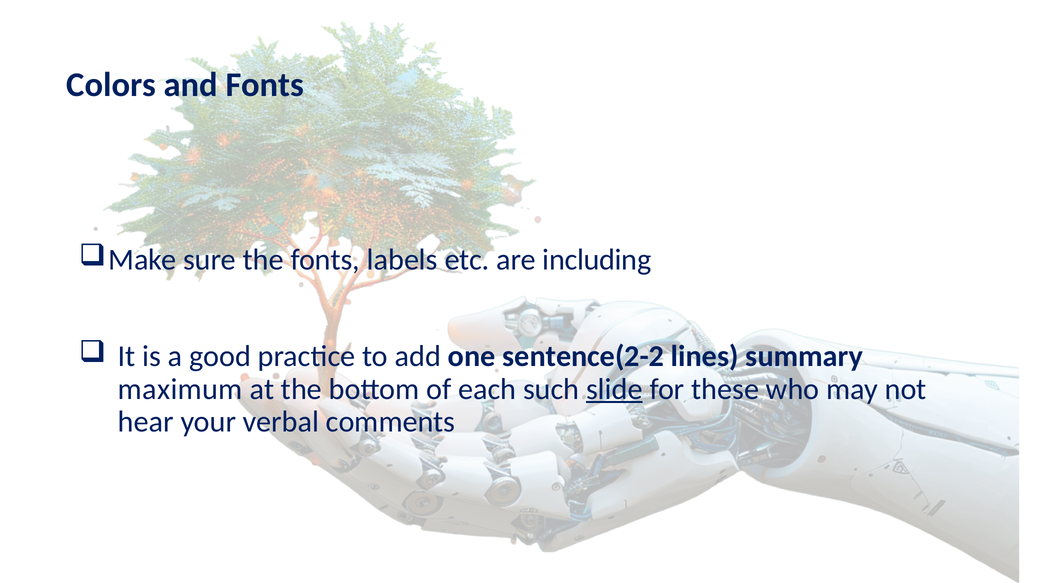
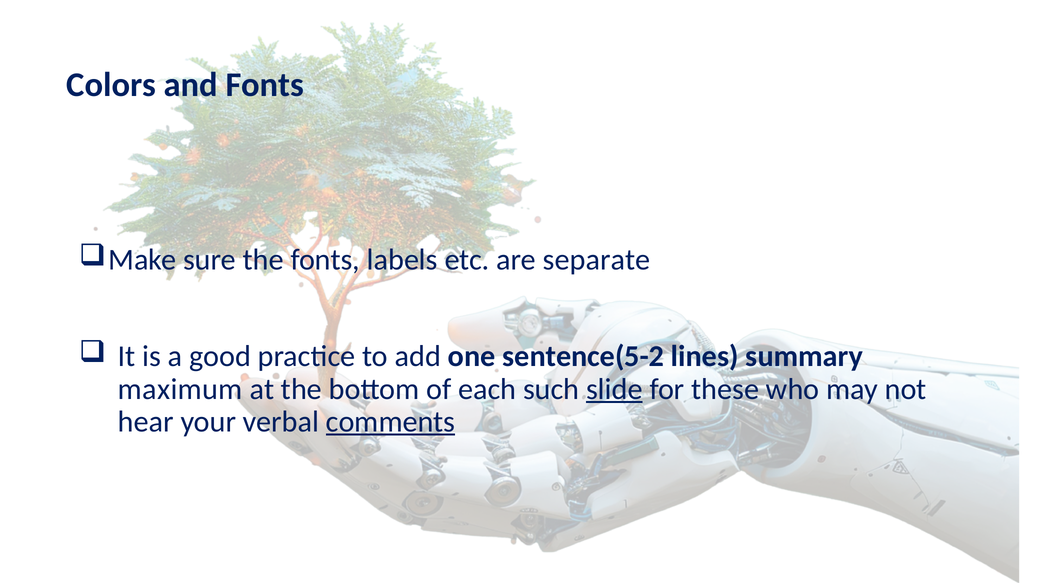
including: including -> separate (597, 260)
sentence(2-2: sentence(2-2 -> sentence(5-2 (583, 357)
comments underline: none -> present (391, 422)
